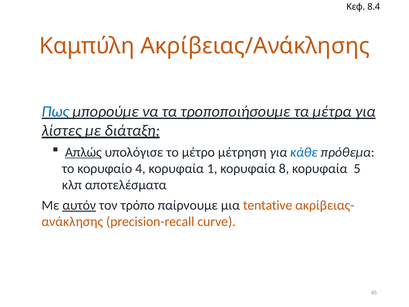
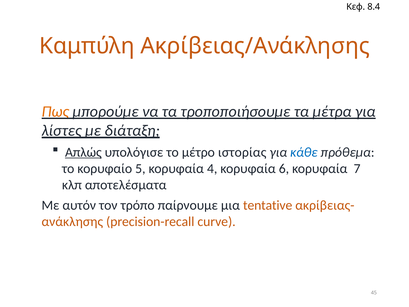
Πως colour: blue -> orange (55, 111)
μέτρηση: μέτρηση -> ιστορίας (242, 152)
4: 4 -> 5 (140, 168)
1: 1 -> 4 (212, 168)
8: 8 -> 6 (284, 168)
5: 5 -> 7 (357, 168)
αυτόν underline: present -> none (79, 205)
